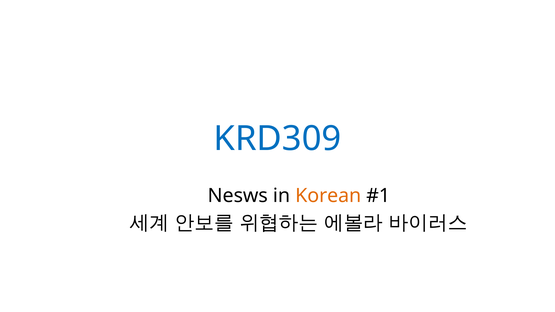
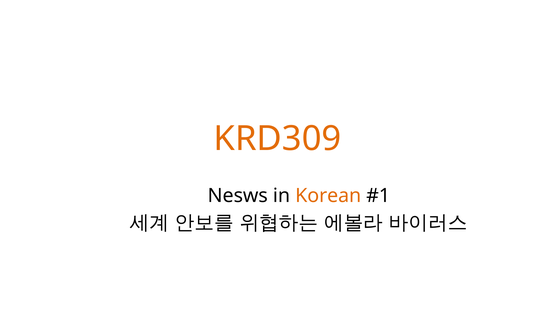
KRD309 colour: blue -> orange (278, 139)
